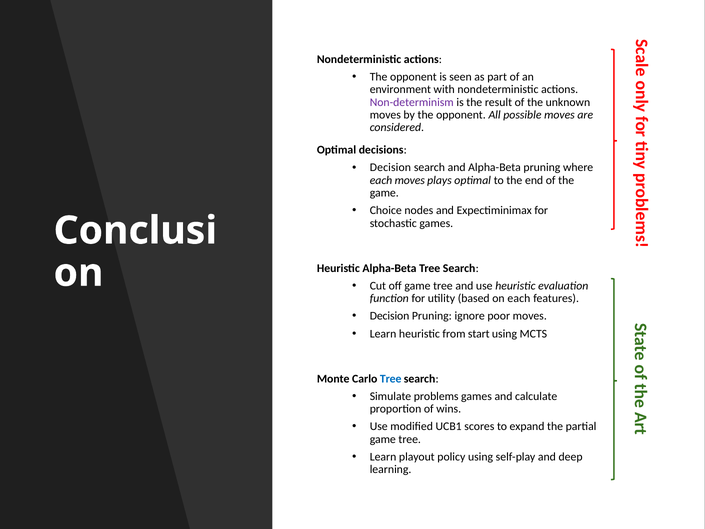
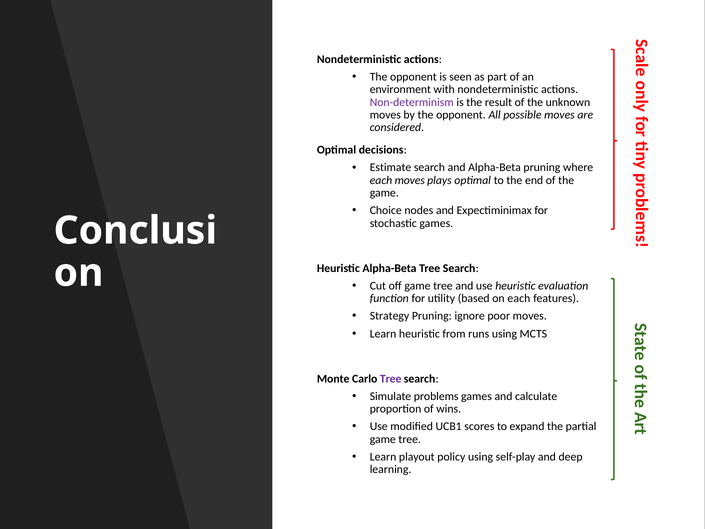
Decision: Decision -> Estimate (391, 168)
Decision: Decision -> Strategy (390, 316)
start: start -> runs (479, 333)
Tree colour: blue -> purple (391, 378)
